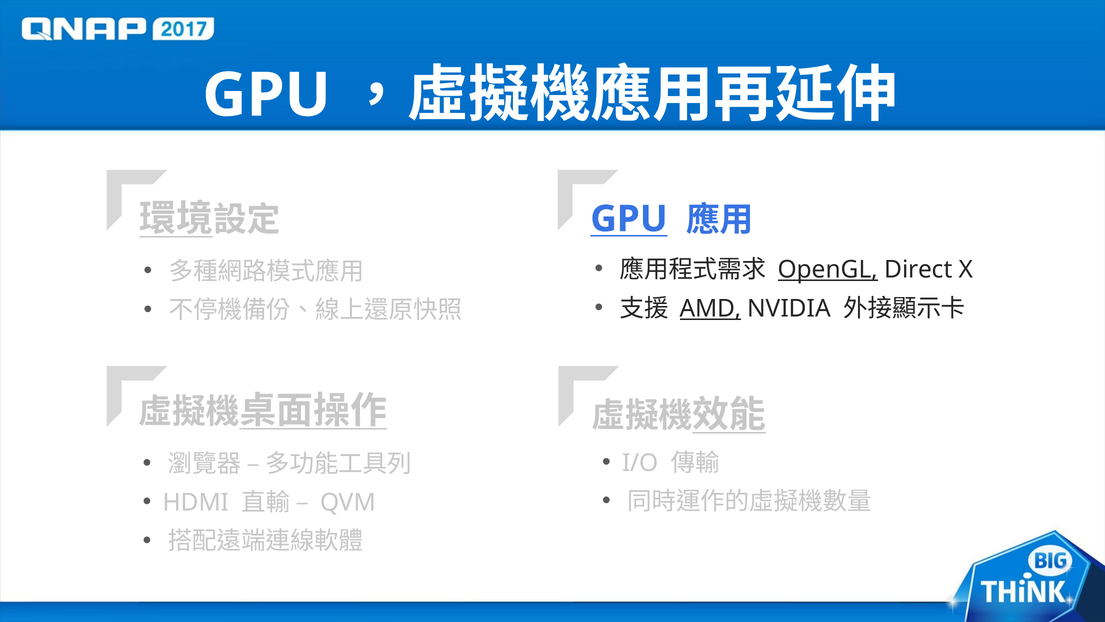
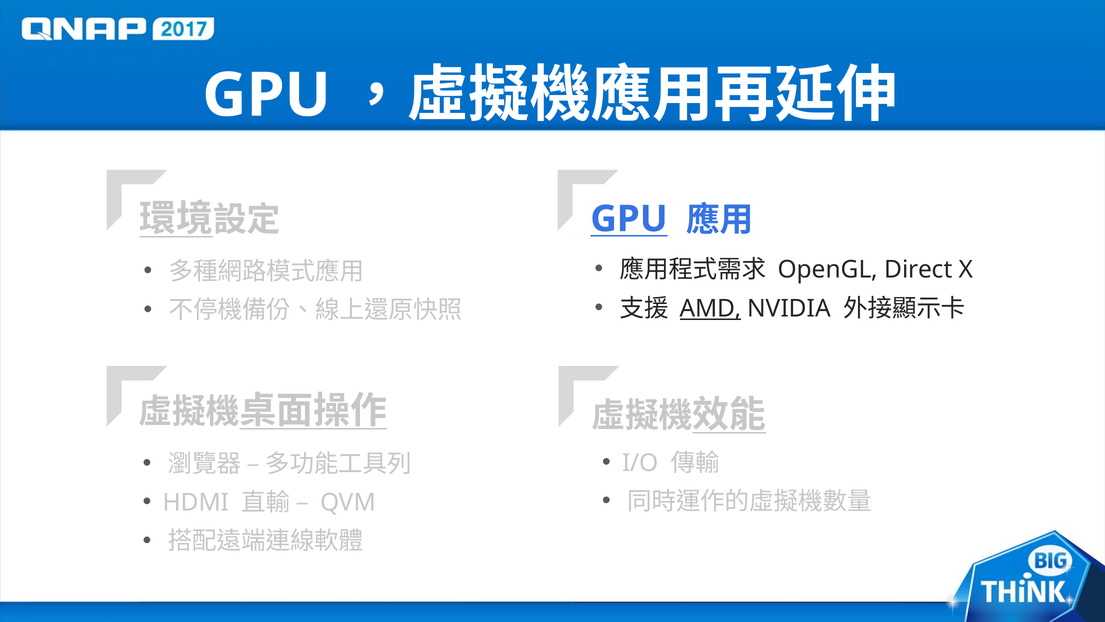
OpenGL underline: present -> none (828, 270)
